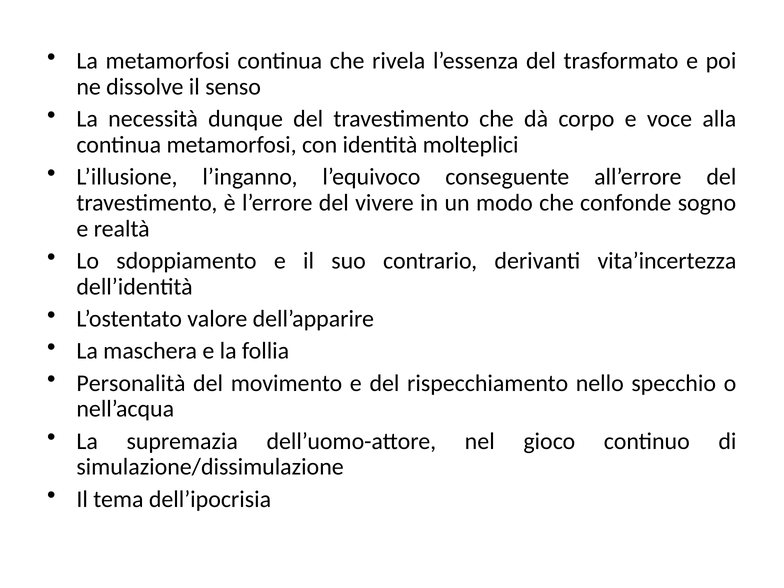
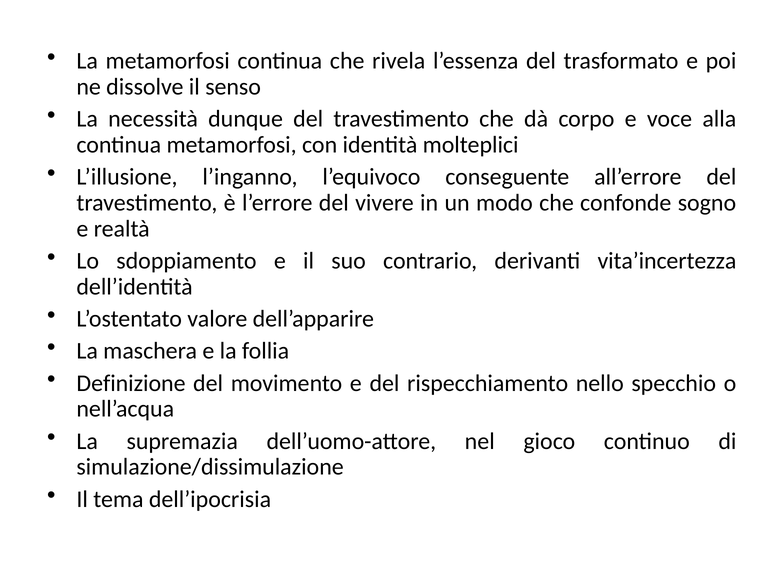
Personalità: Personalità -> Definizione (131, 383)
